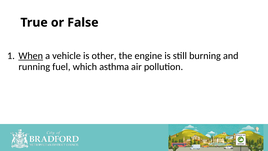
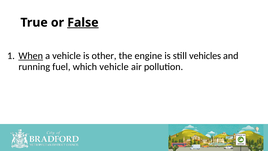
False underline: none -> present (83, 23)
burning: burning -> vehicles (205, 56)
which asthma: asthma -> vehicle (114, 67)
